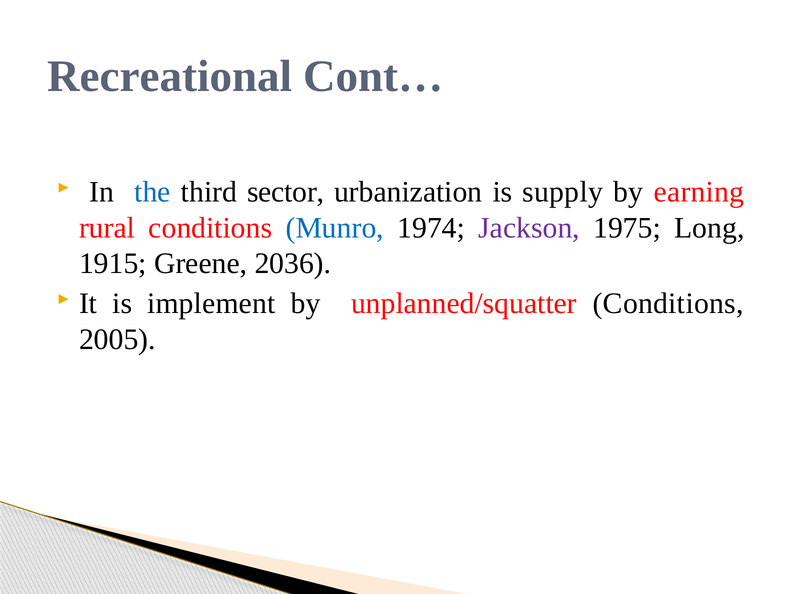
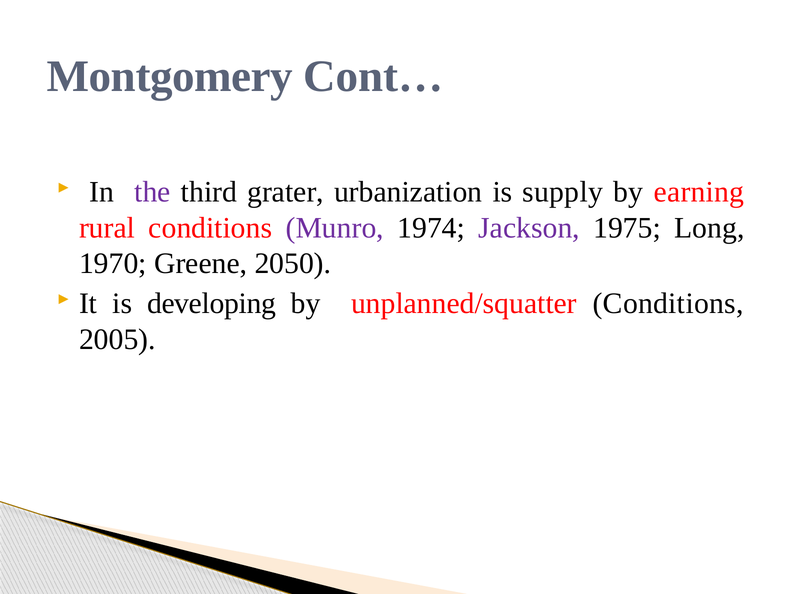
Recreational: Recreational -> Montgomery (170, 76)
the colour: blue -> purple (152, 192)
sector: sector -> grater (286, 192)
Munro colour: blue -> purple (335, 228)
1915: 1915 -> 1970 (113, 264)
2036: 2036 -> 2050 (293, 264)
implement: implement -> developing (212, 304)
